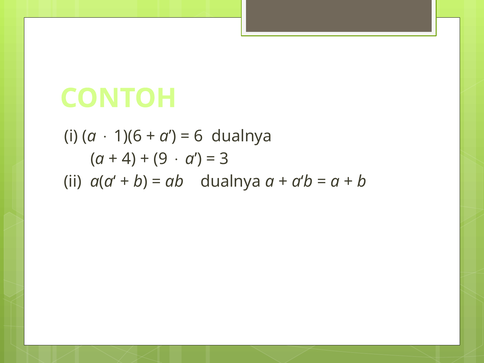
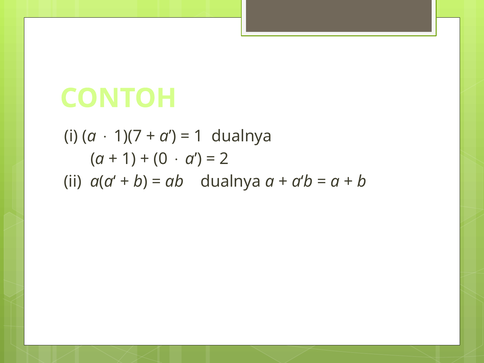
1)(6: 1)(6 -> 1)(7 (128, 136)
6: 6 -> 1 (199, 136)
4: 4 -> 1 (129, 159)
9: 9 -> 0 (161, 159)
3: 3 -> 2 (224, 159)
